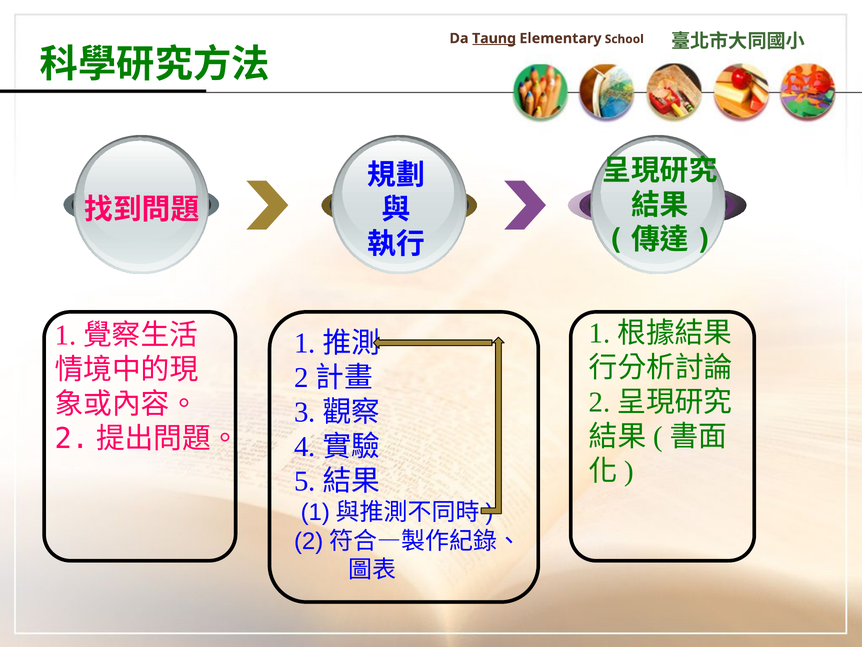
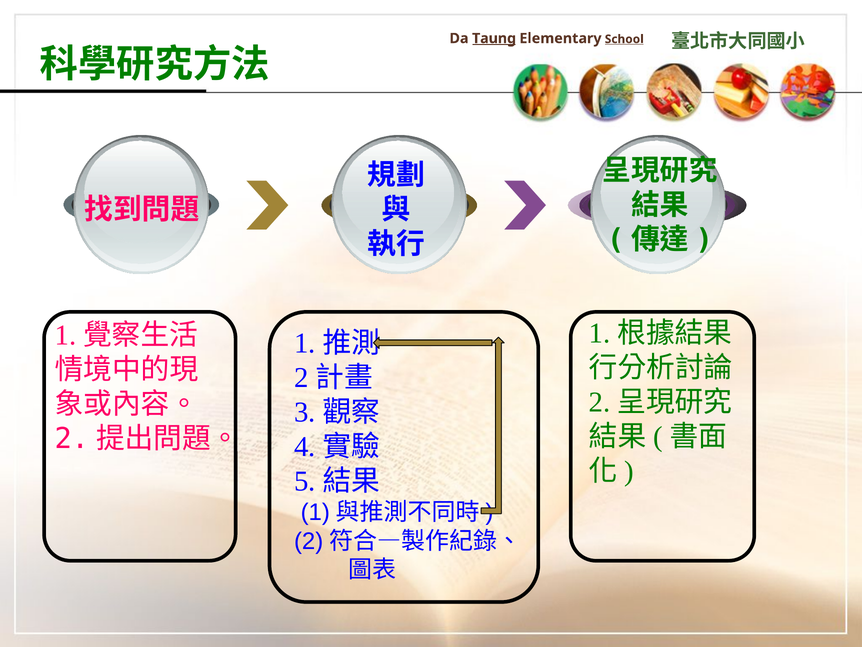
School underline: none -> present (624, 39)
